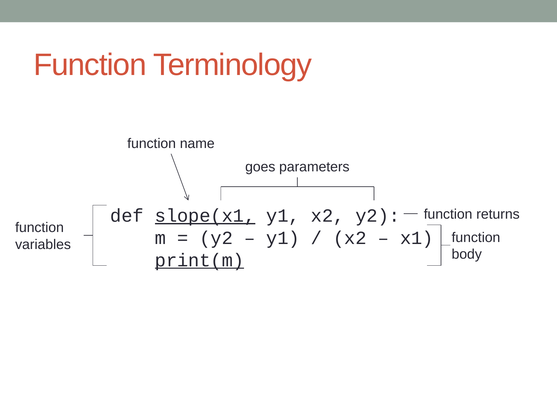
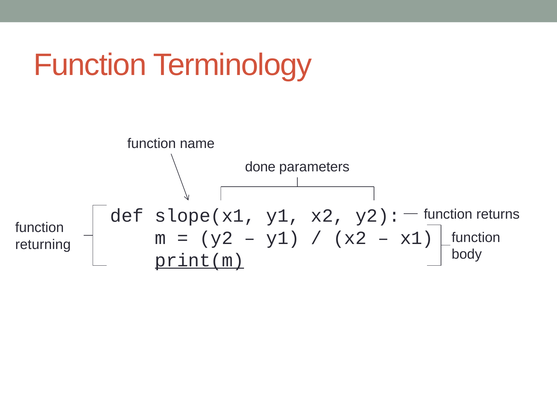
goes: goes -> done (260, 167)
slope(x1 underline: present -> none (205, 216)
variables: variables -> returning (43, 244)
